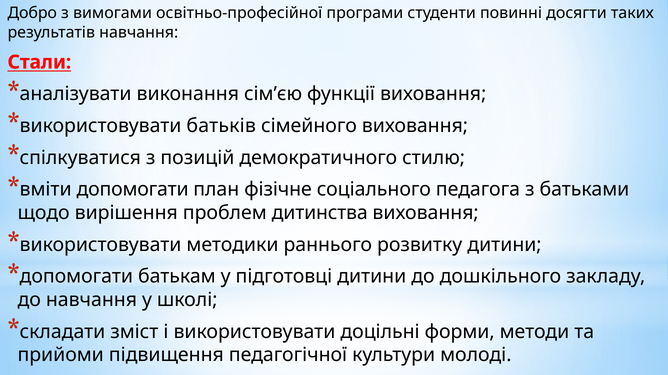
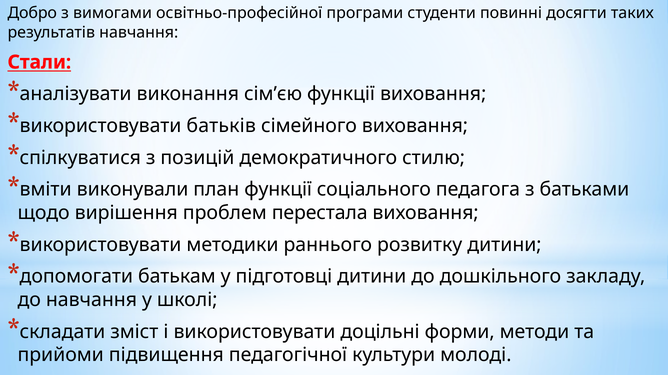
вміти допомогати: допомогати -> виконували (133, 190)
план фізічне: фізічне -> функції (278, 190)
дитинства: дитинства -> перестала (320, 213)
